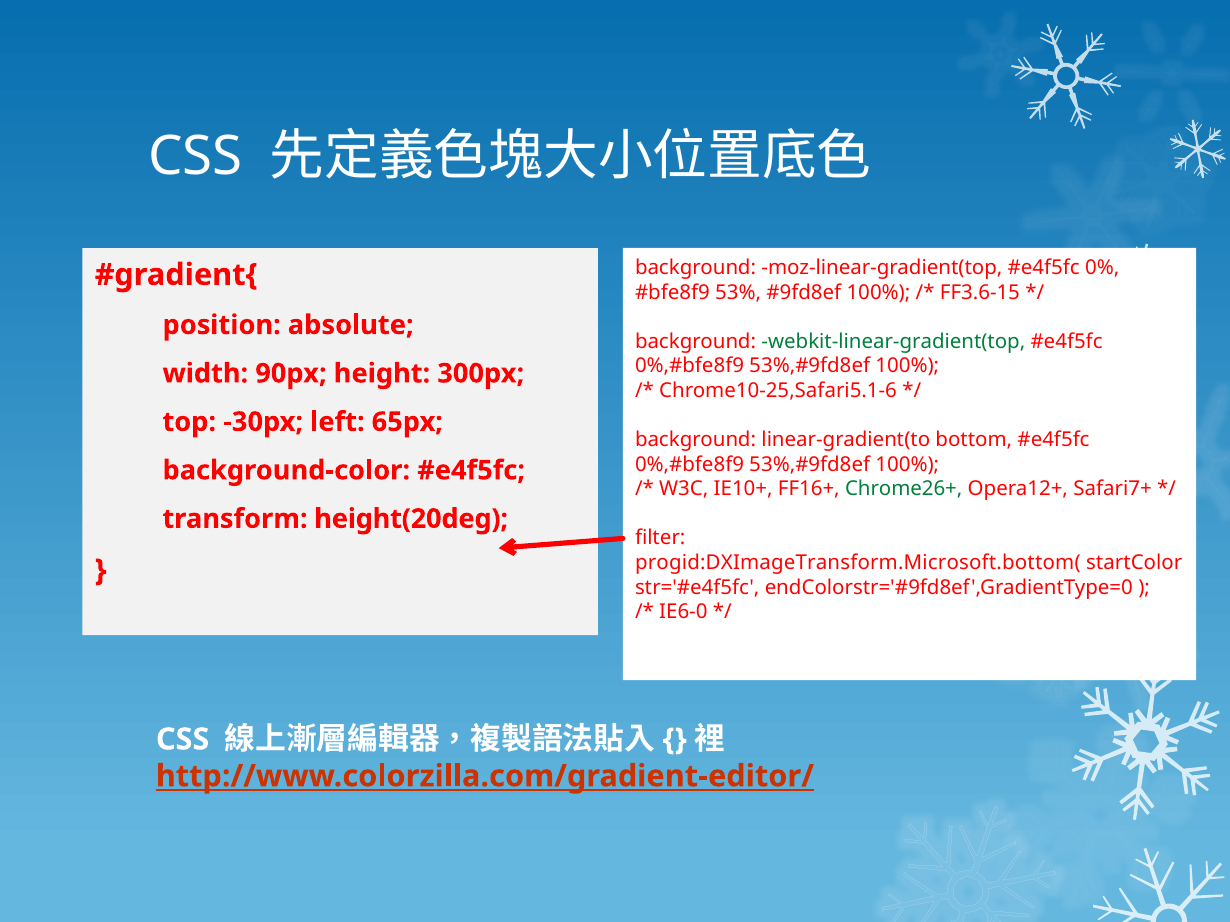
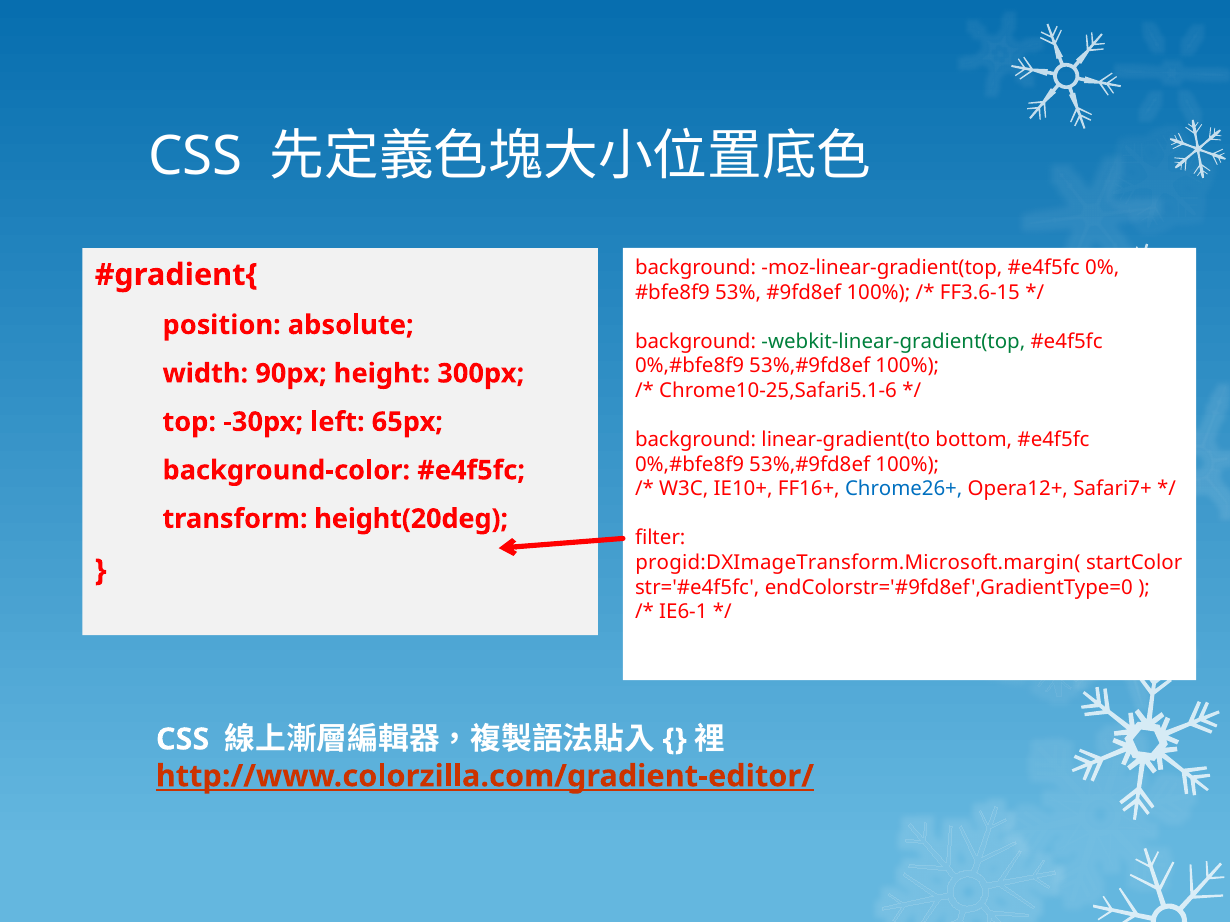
Chrome26+ colour: green -> blue (904, 489)
progid:DXImageTransform.Microsoft.bottom(: progid:DXImageTransform.Microsoft.bottom( -> progid:DXImageTransform.Microsoft.margin( (858, 563)
IE6-0: IE6-0 -> IE6-1 (683, 612)
